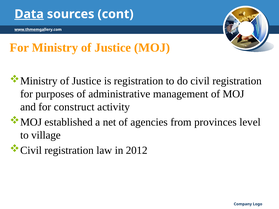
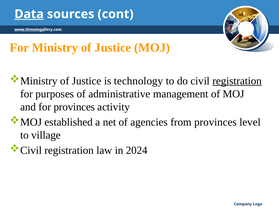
is registration: registration -> technology (139, 81)
registration underline: none -> present (237, 81)
for construct: construct -> provinces (74, 107)
2012: 2012 -> 2024 (137, 150)
